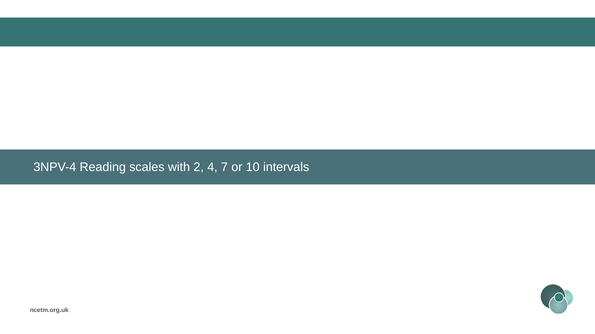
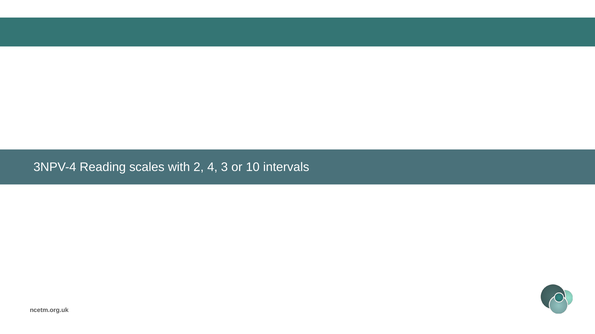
7: 7 -> 3 (224, 167)
